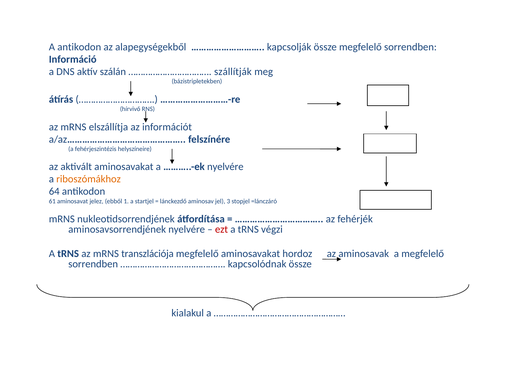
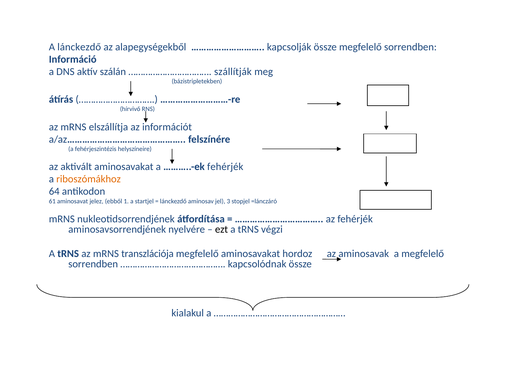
A antikodon: antikodon -> lánckezdő (79, 47)
………..-ek nyelvére: nyelvére -> fehérjék (225, 167)
ezt colour: red -> black (221, 229)
